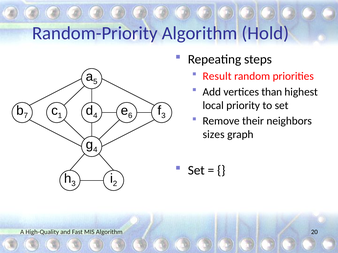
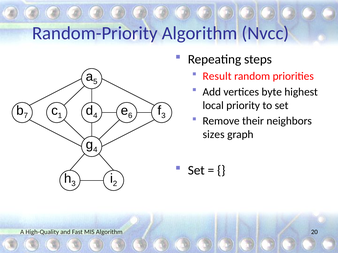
Hold: Hold -> Nvcc (265, 33)
than: than -> byte (272, 92)
